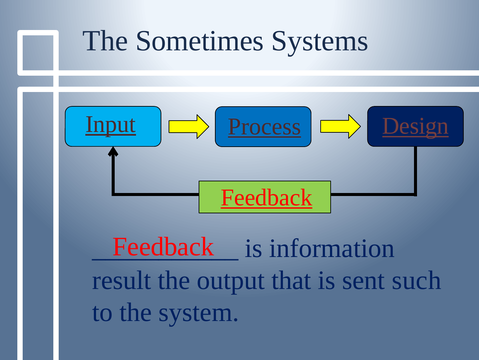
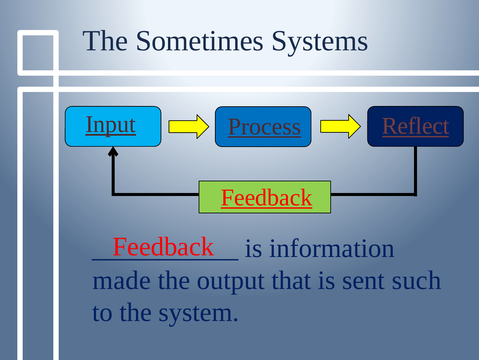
Design: Design -> Reflect (416, 126)
result: result -> made (122, 280)
